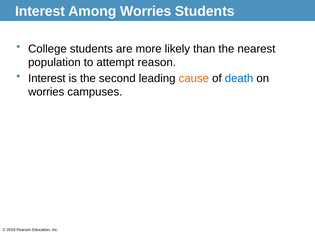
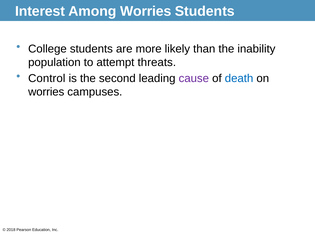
nearest: nearest -> inability (256, 49)
reason: reason -> threats (157, 62)
Interest: Interest -> Control (47, 78)
cause colour: orange -> purple (194, 78)
